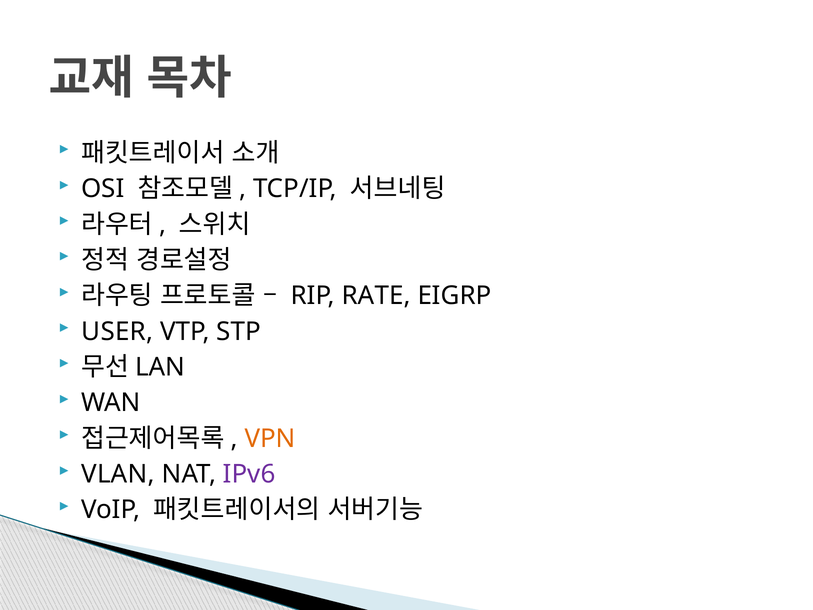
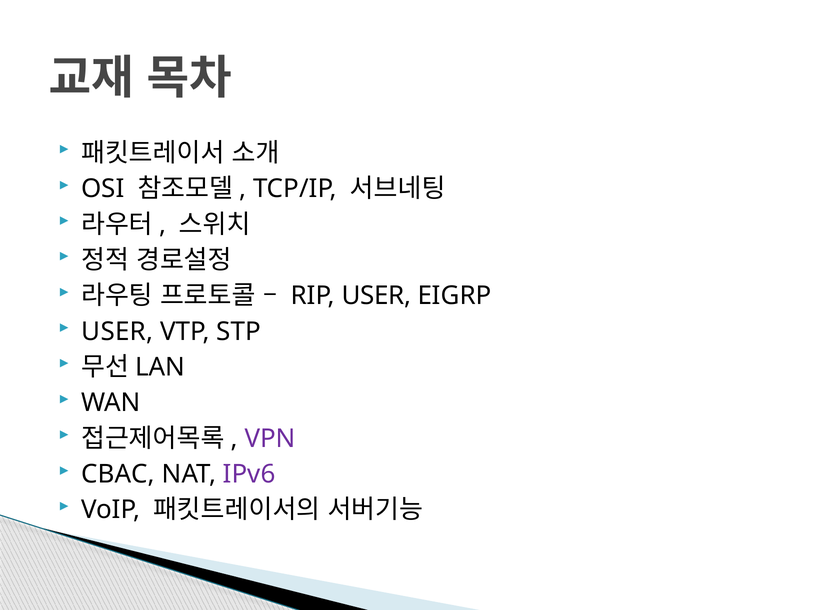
RIP RATE: RATE -> USER (376, 296)
VPN colour: orange -> purple (270, 438)
VLAN: VLAN -> CBAC (118, 474)
